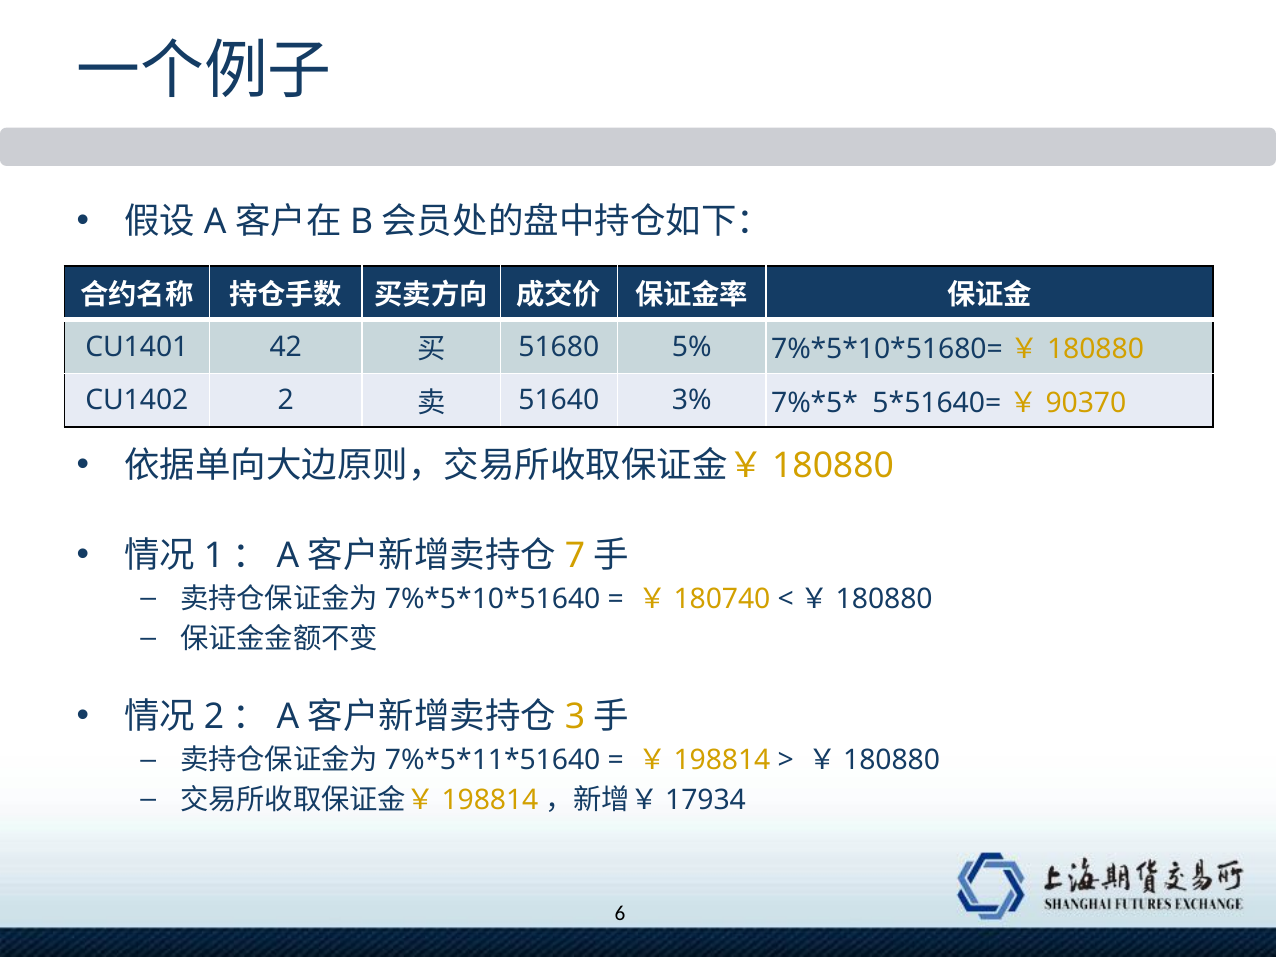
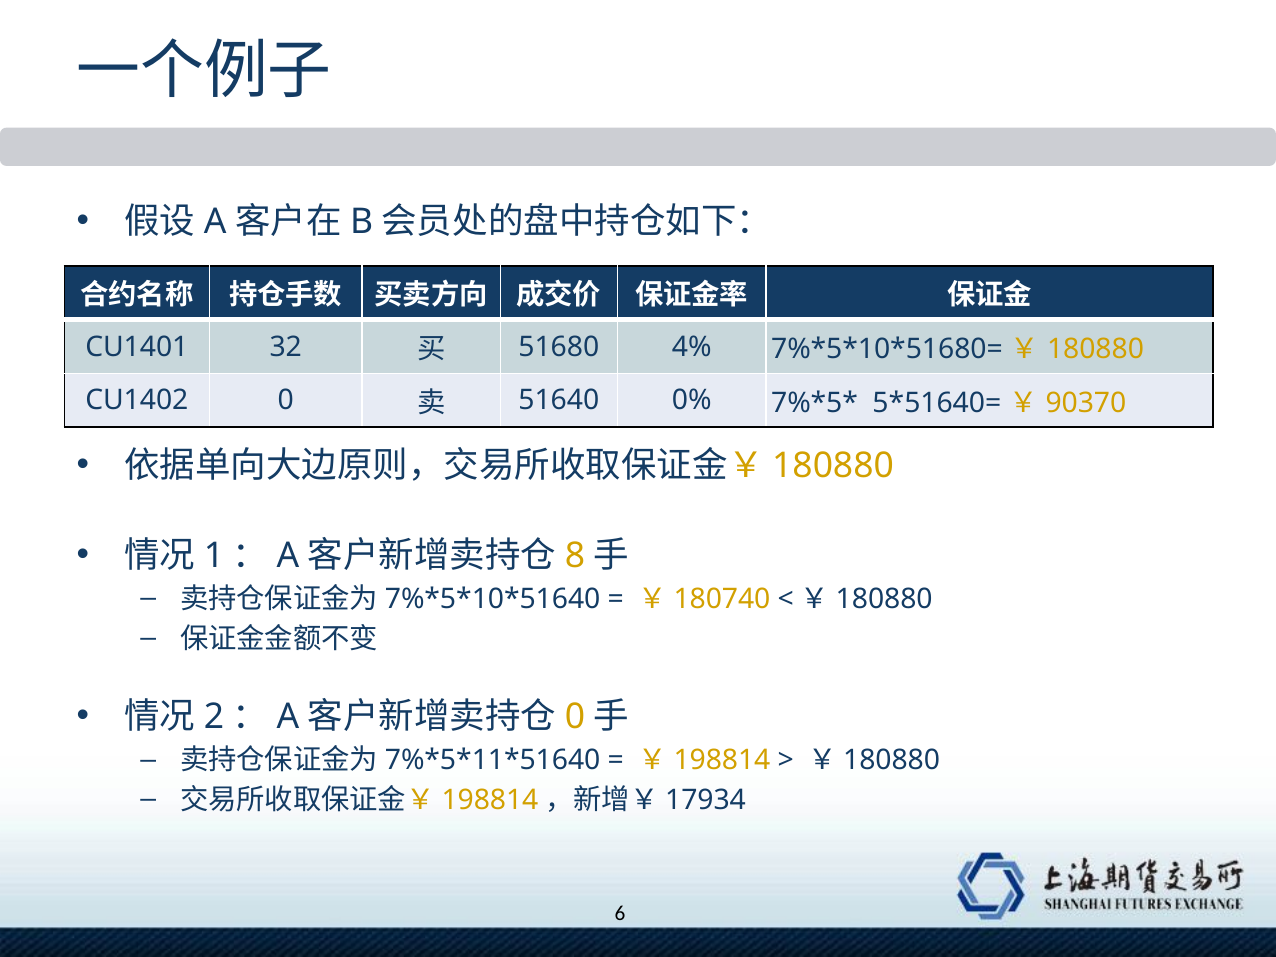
42: 42 -> 32 (286, 347)
5%: 5% -> 4% (692, 347)
CU1402 2: 2 -> 0 (286, 401)
3%: 3% -> 0% (692, 401)
7: 7 -> 8 (575, 556)
3: 3 -> 0 (575, 717)
